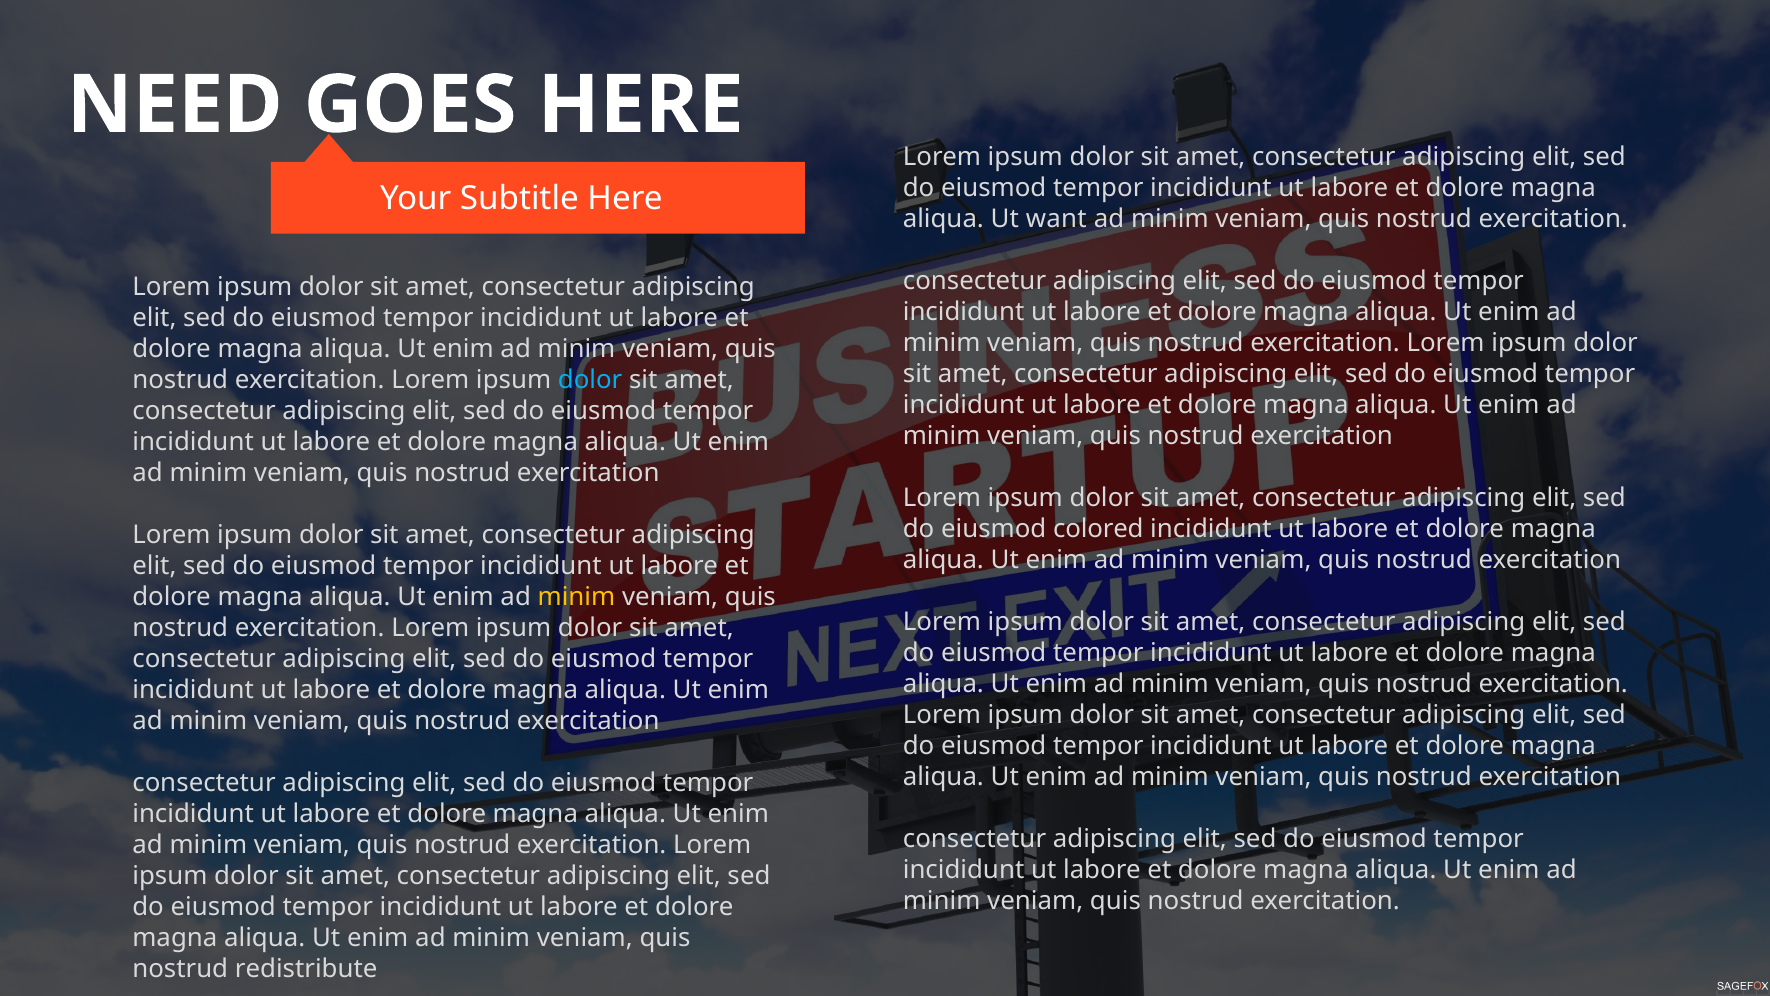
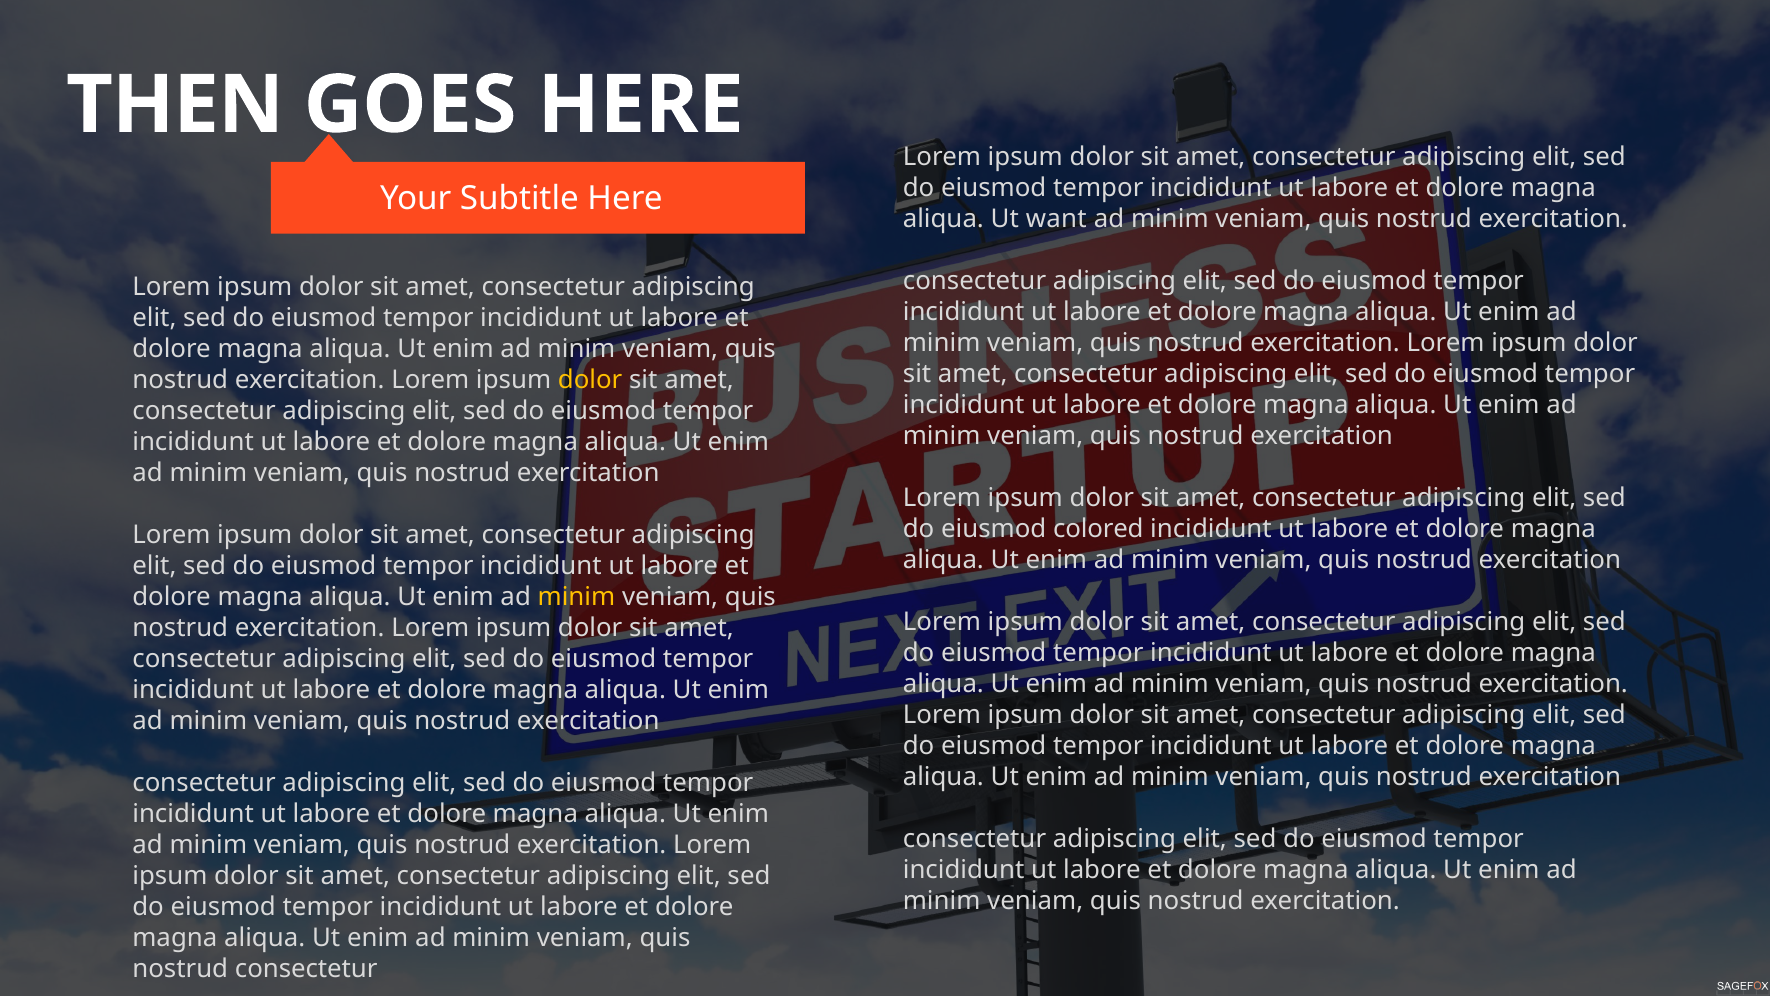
NEED: NEED -> THEN (175, 105)
dolor colour: light blue -> yellow (590, 380)
nostrud redistribute: redistribute -> consectetur (306, 968)
